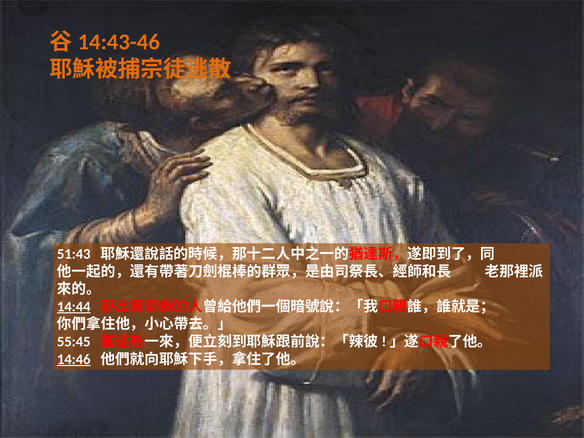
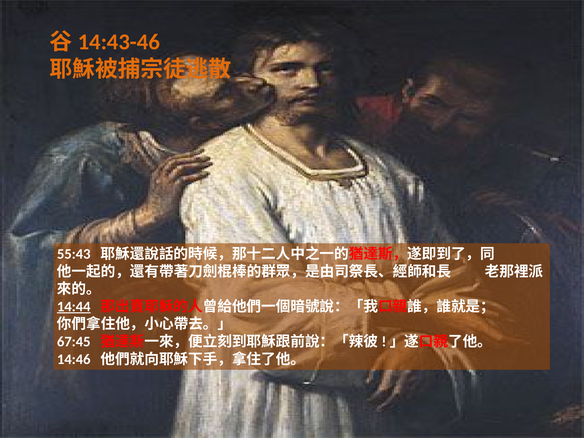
51:43: 51:43 -> 55:43 (74, 254)
55:45: 55:45 -> 67:45 (74, 342)
14:46 underline: present -> none (74, 359)
